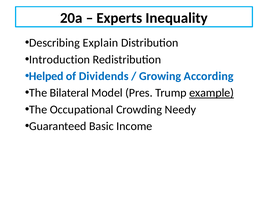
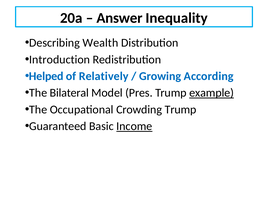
Experts: Experts -> Answer (119, 18)
Explain: Explain -> Wealth (100, 43)
Dividends: Dividends -> Relatively (104, 76)
Crowding Needy: Needy -> Trump (180, 110)
Income underline: none -> present (134, 126)
